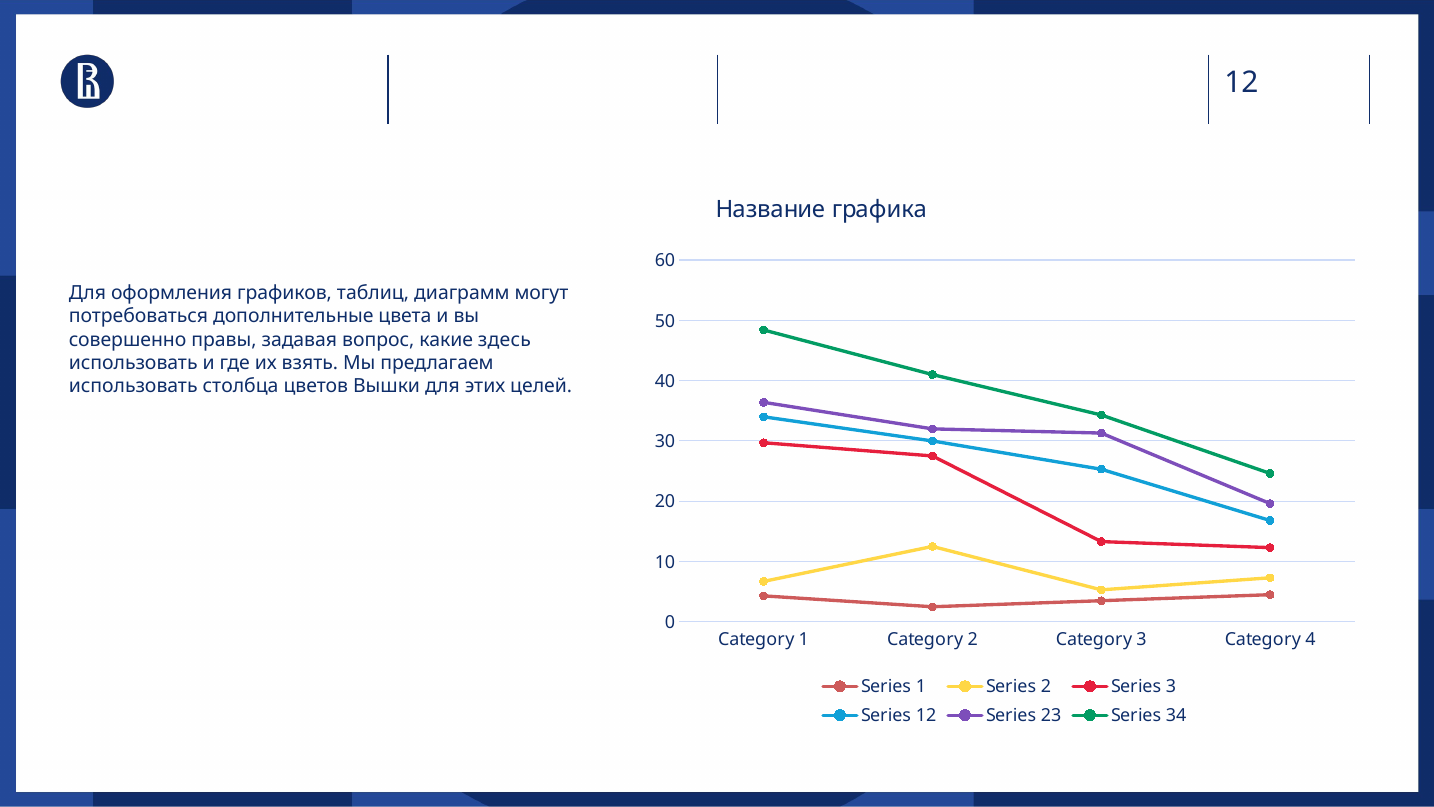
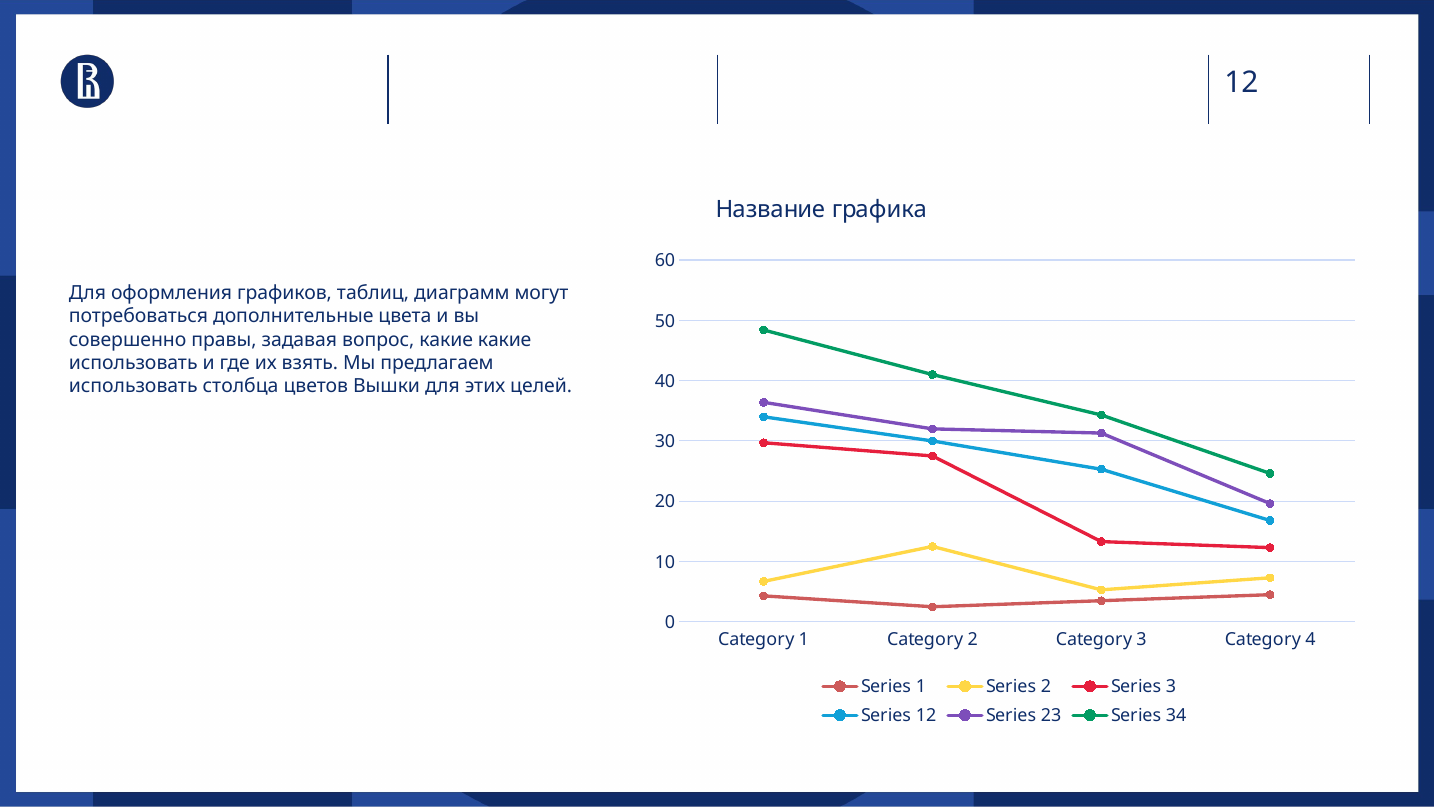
какие здесь: здесь -> какие (505, 340)
